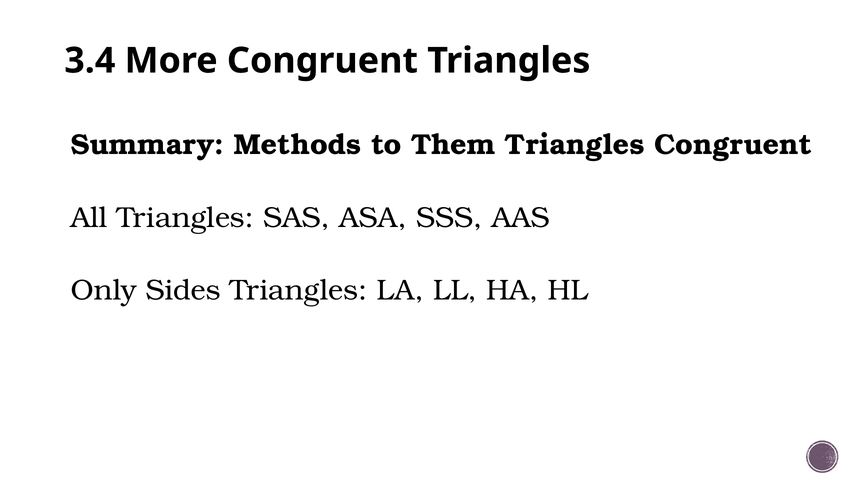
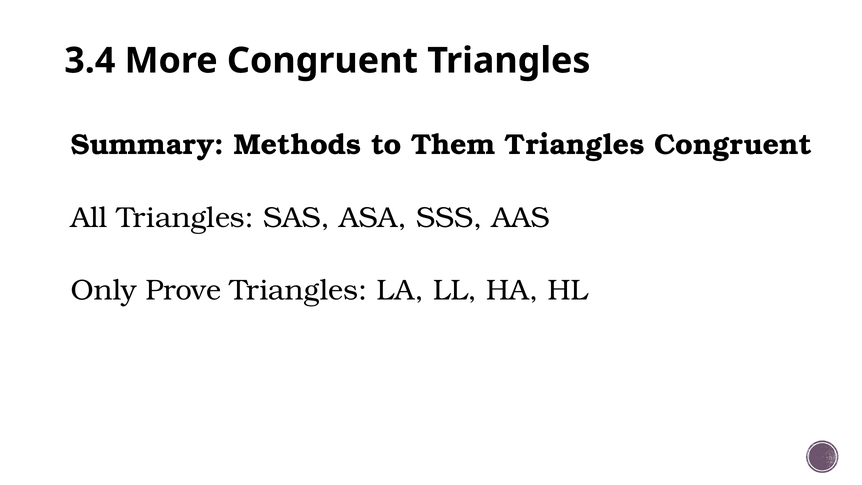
Sides: Sides -> Prove (183, 290)
